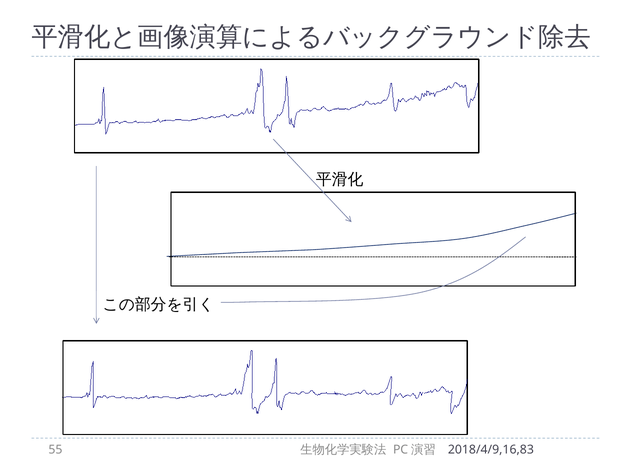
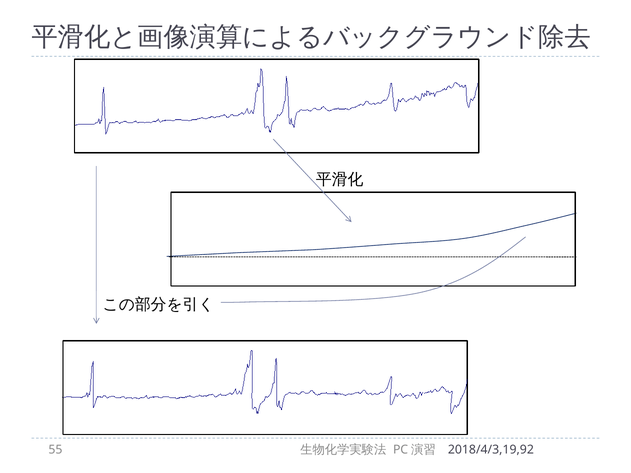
2018/4/9,16,83: 2018/4/9,16,83 -> 2018/4/3,19,92 (491, 450)
